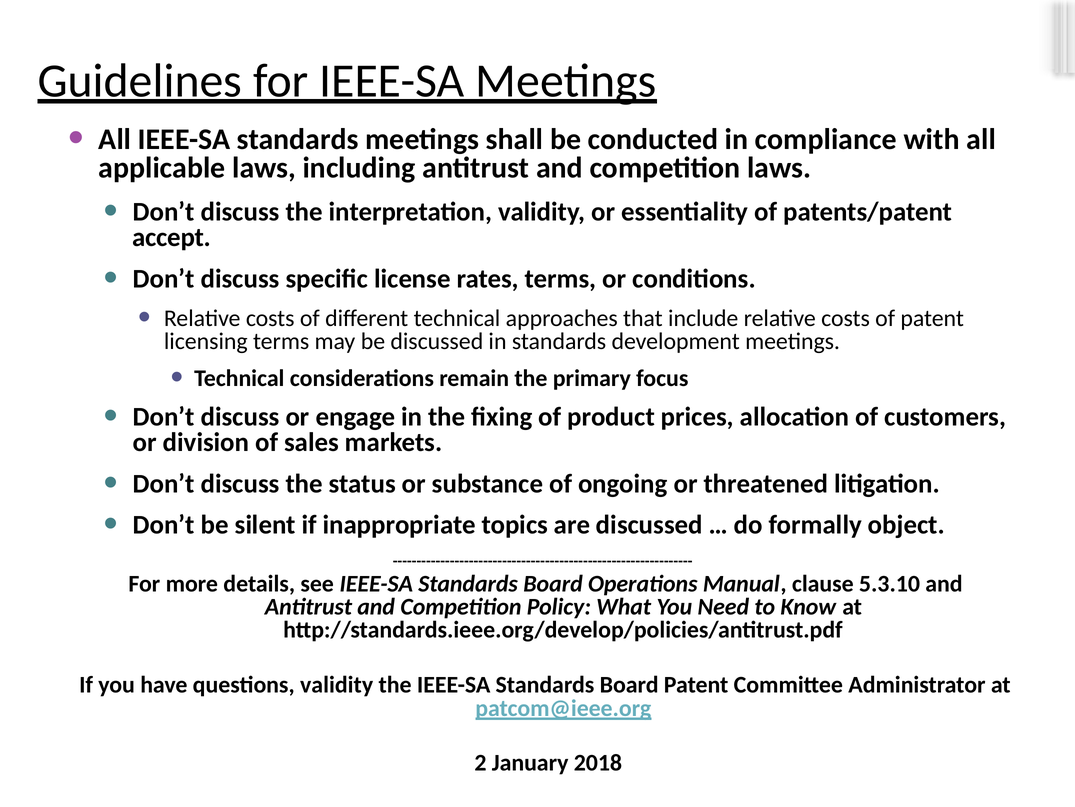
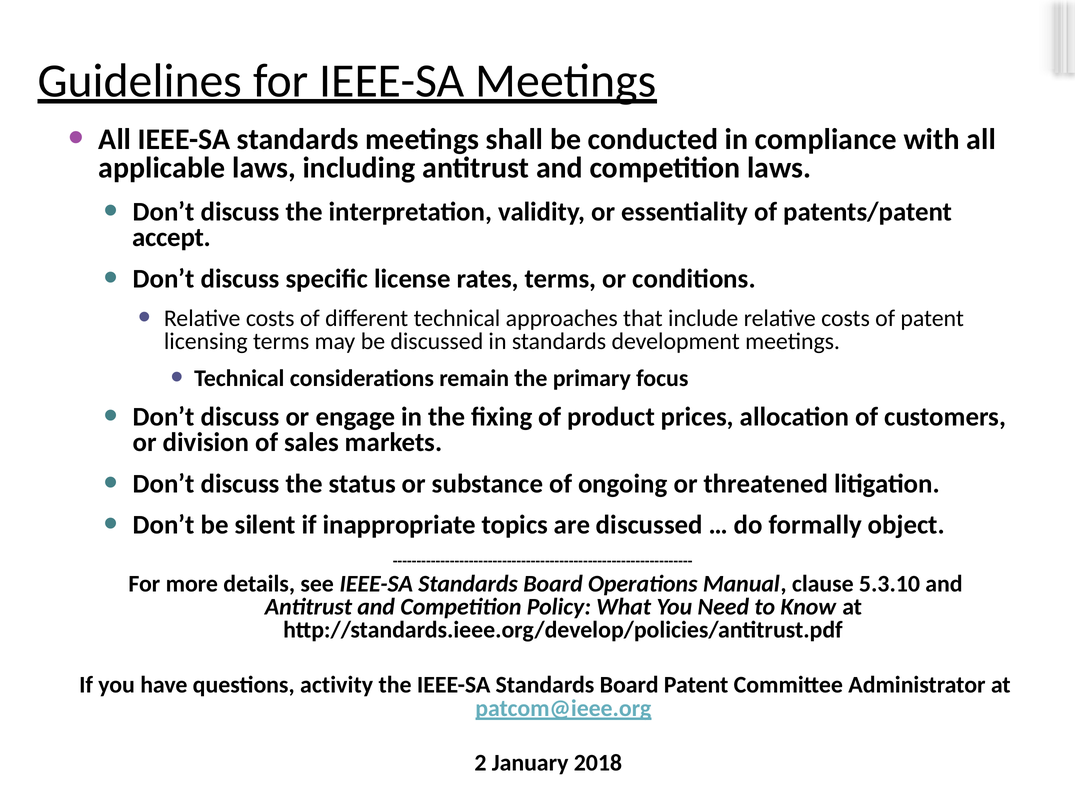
questions validity: validity -> activity (337, 684)
